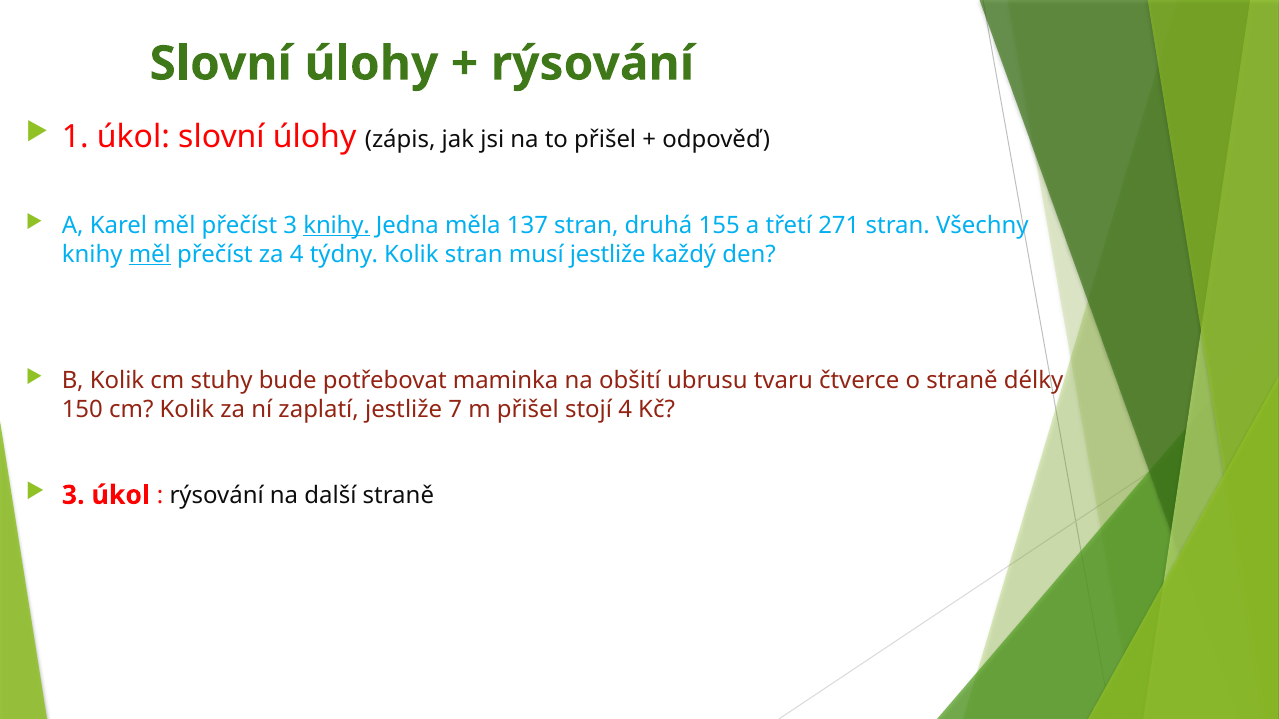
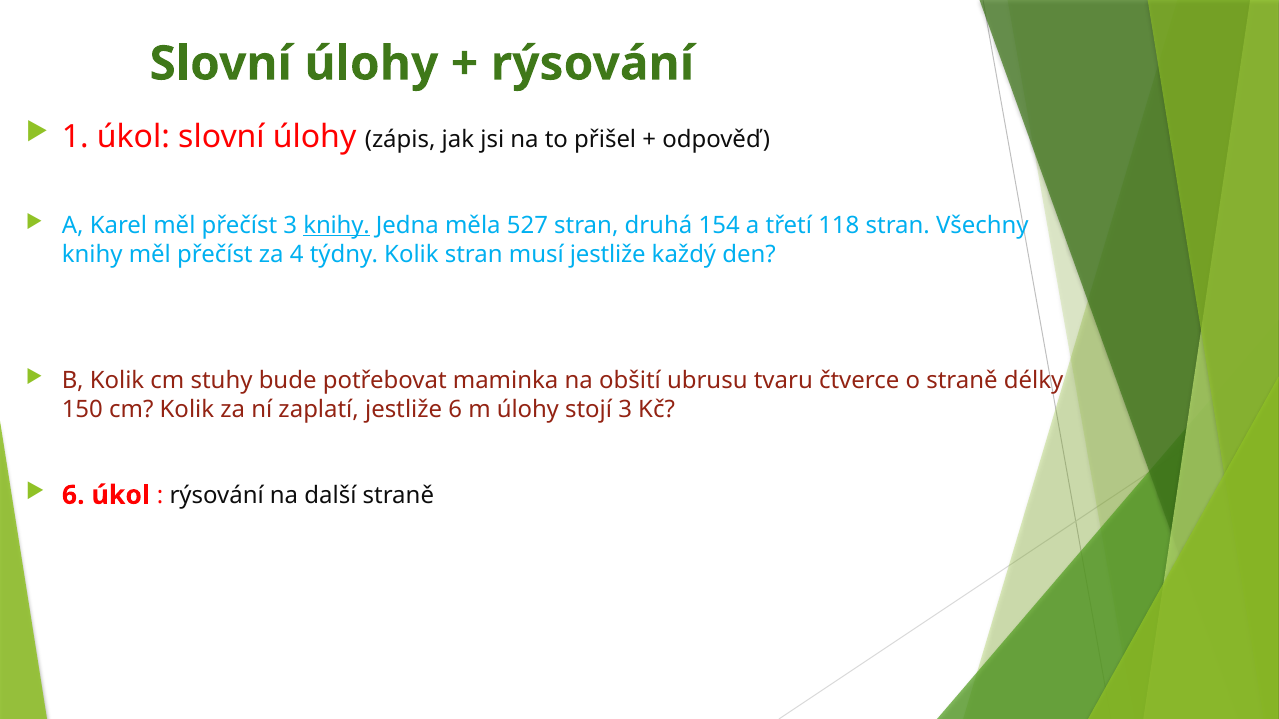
137: 137 -> 527 (527, 225)
155: 155 -> 154 (719, 225)
271: 271 -> 118 (839, 225)
měl underline: present -> none (150, 254)
jestliže 7: 7 -> 6 (455, 409)
m přišel: přišel -> úlohy (528, 409)
stojí 4: 4 -> 3 (625, 409)
3: 3 -> 6 (73, 495)
